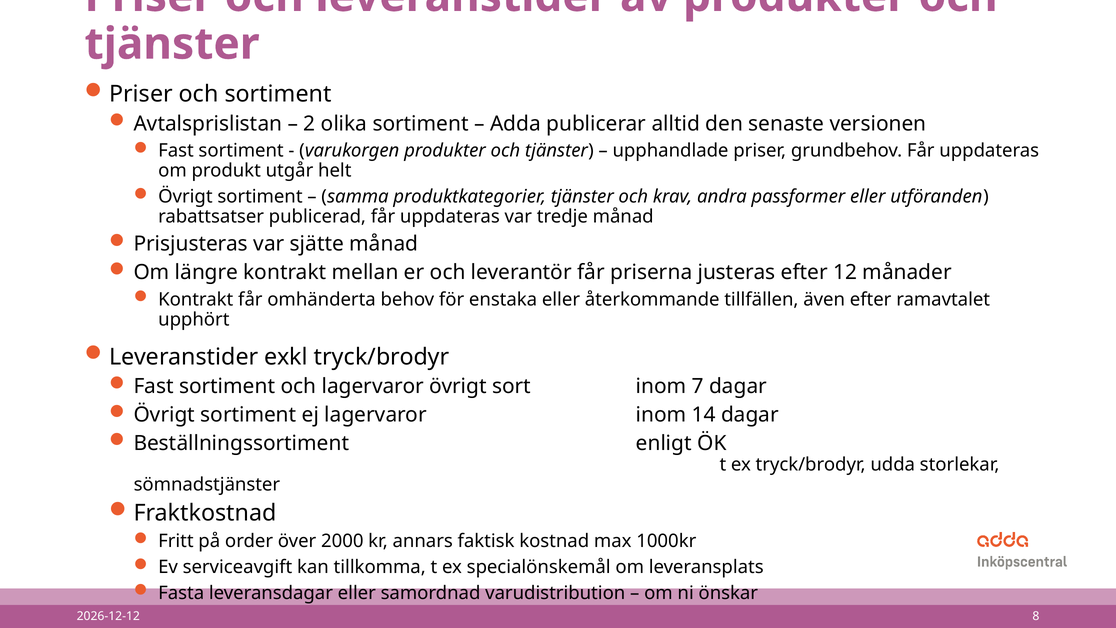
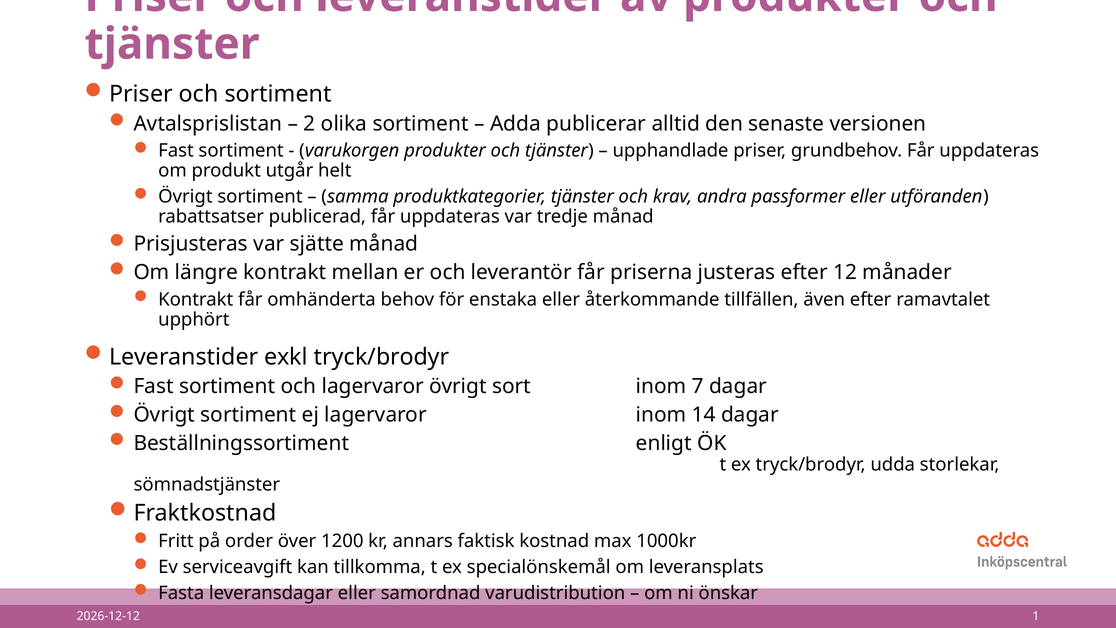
2000: 2000 -> 1200 (342, 541)
8: 8 -> 1 (1036, 616)
